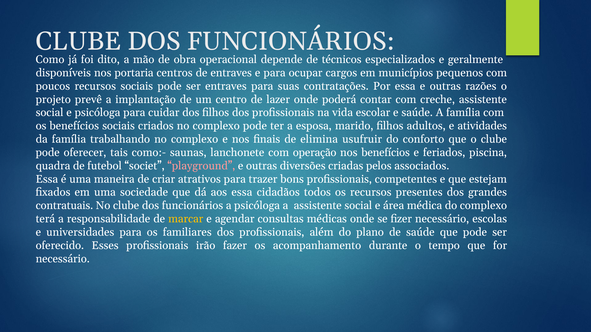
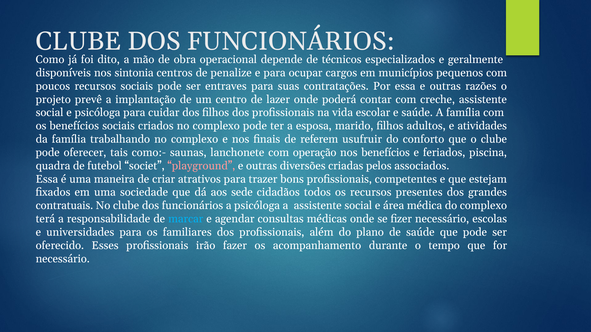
portaria: portaria -> sintonia (134, 73)
de entraves: entraves -> penalize (231, 73)
elimina: elimina -> referem (319, 139)
aos essa: essa -> sede (242, 193)
marcar colour: yellow -> light blue (186, 219)
